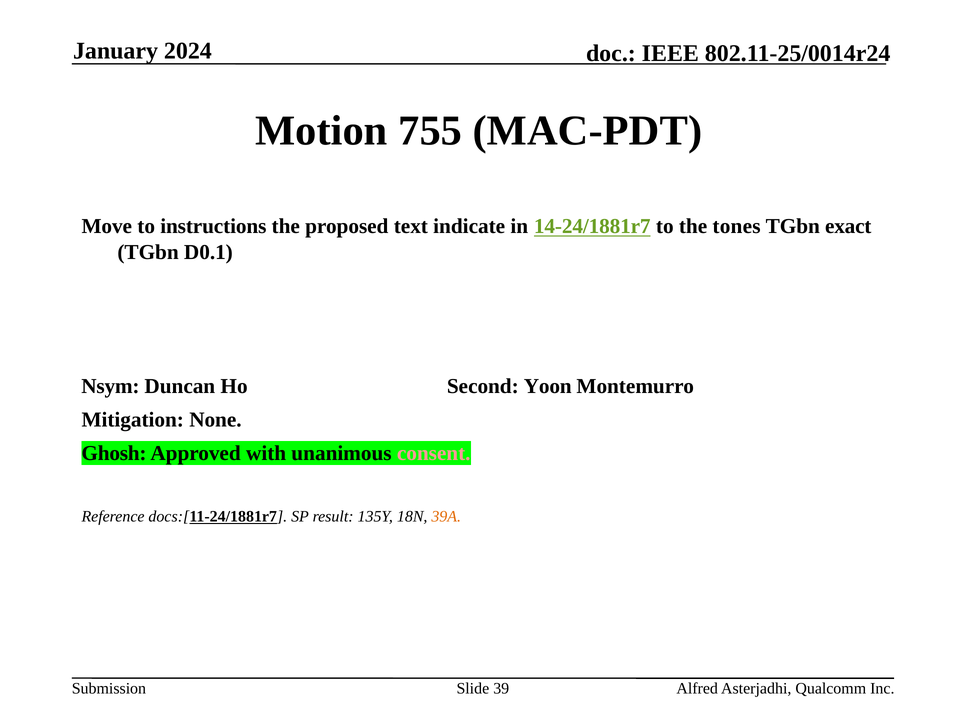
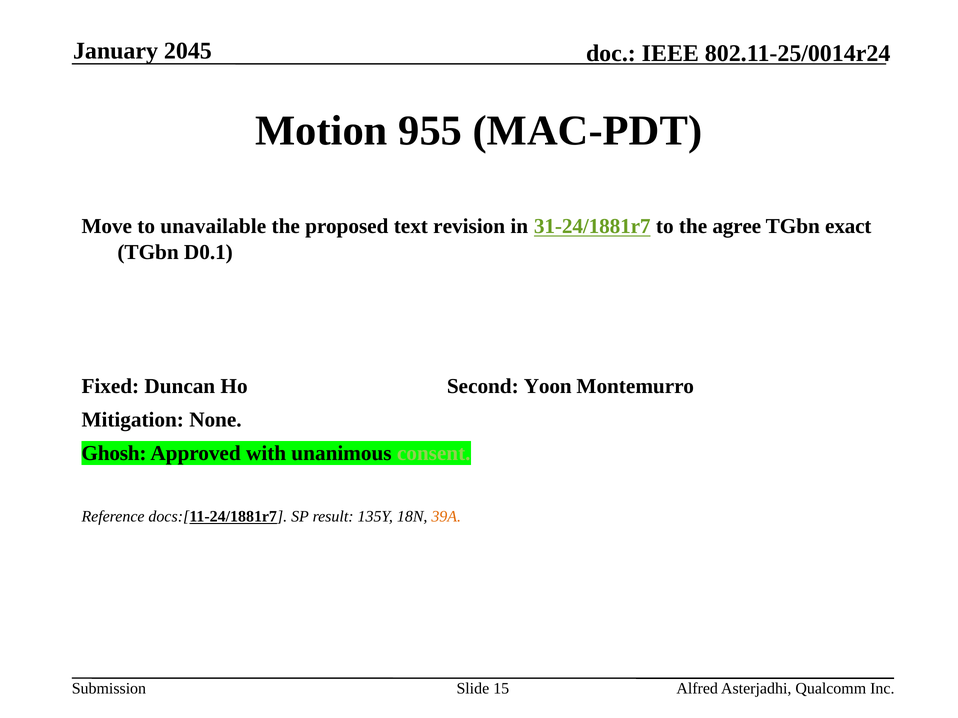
2024: 2024 -> 2045 (188, 51)
755: 755 -> 955 (430, 131)
instructions: instructions -> unavailable (213, 227)
indicate: indicate -> revision (469, 227)
14-24/1881r7: 14-24/1881r7 -> 31-24/1881r7 (592, 227)
tones: tones -> agree (737, 227)
Nsym: Nsym -> Fixed (110, 386)
consent colour: pink -> light green (434, 453)
39: 39 -> 15 (501, 689)
